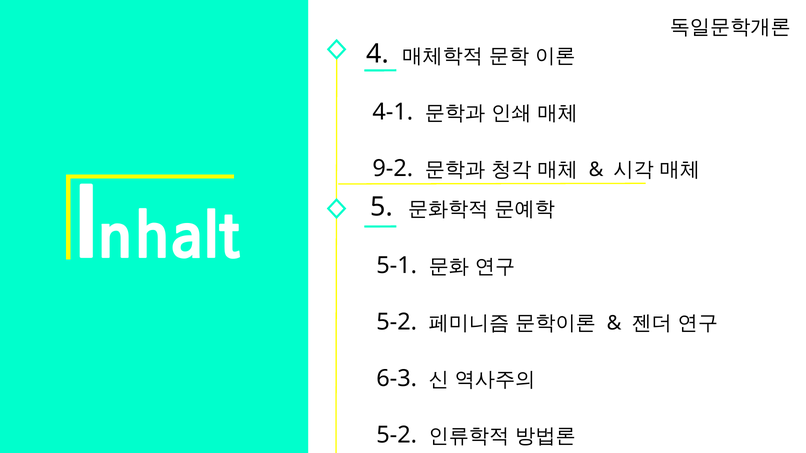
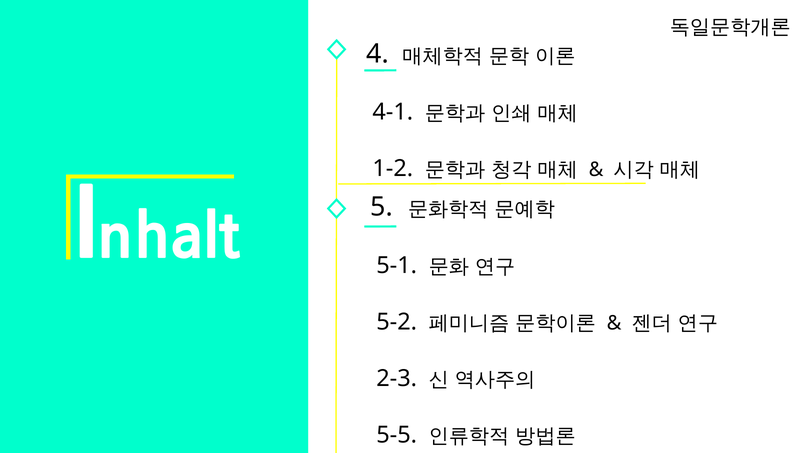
9-2: 9-2 -> 1-2 (393, 169)
6-3: 6-3 -> 2-3 (397, 379)
5-2: 5-2 -> 5-5 (397, 435)
